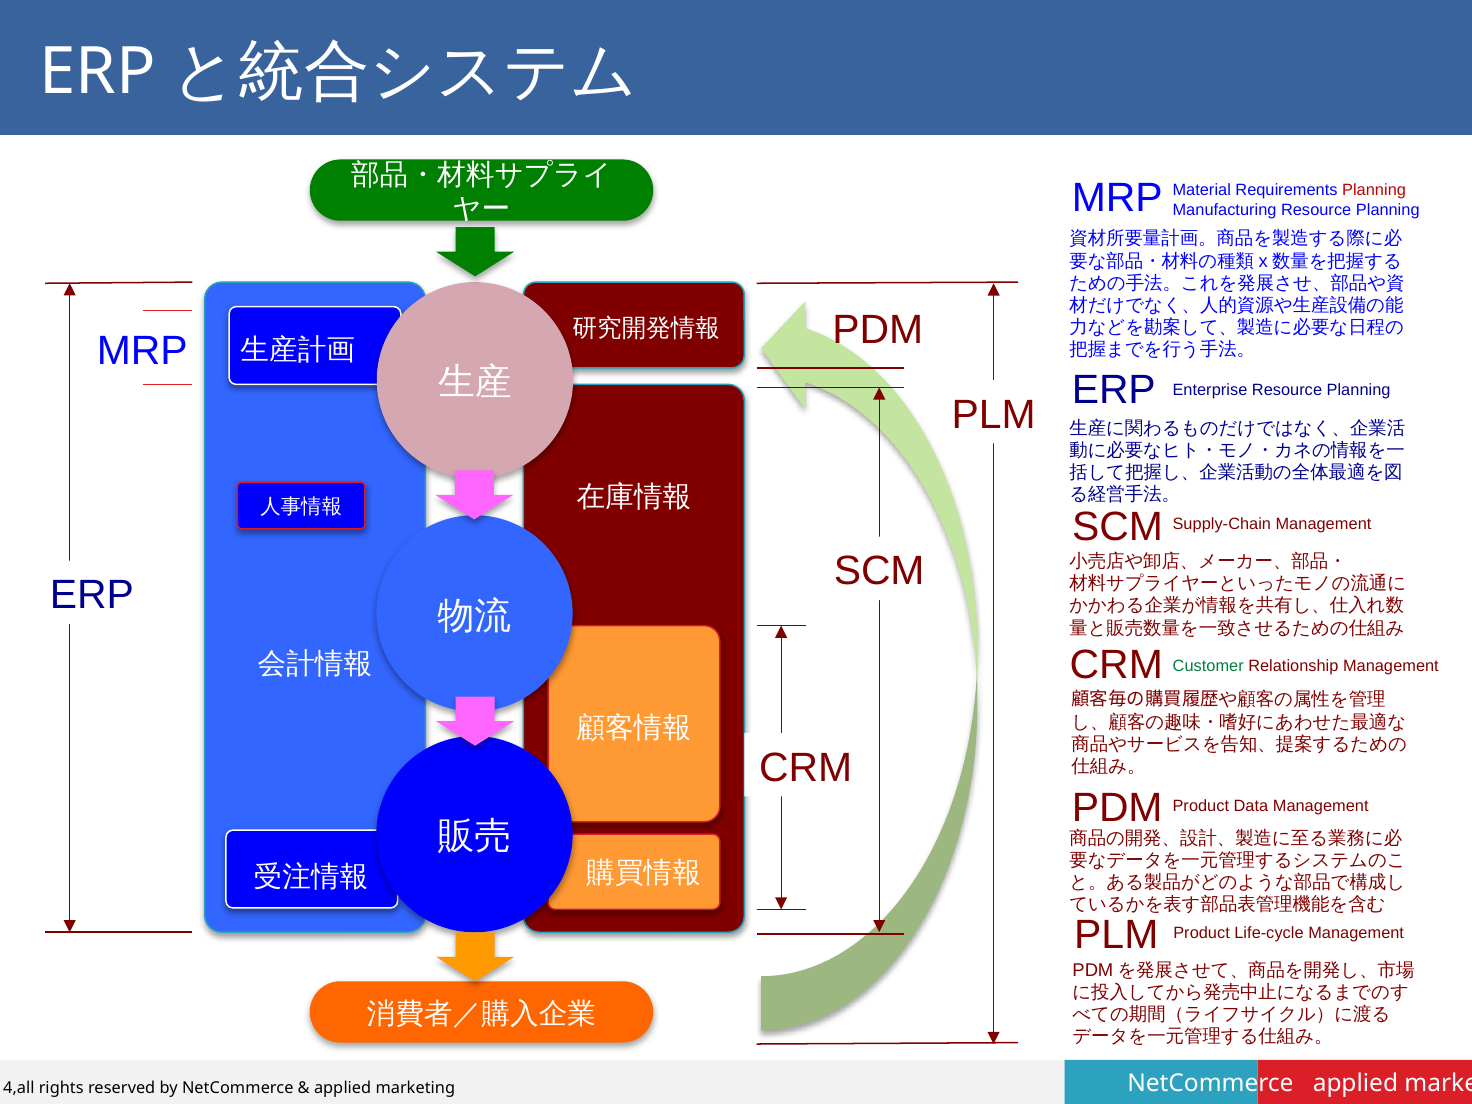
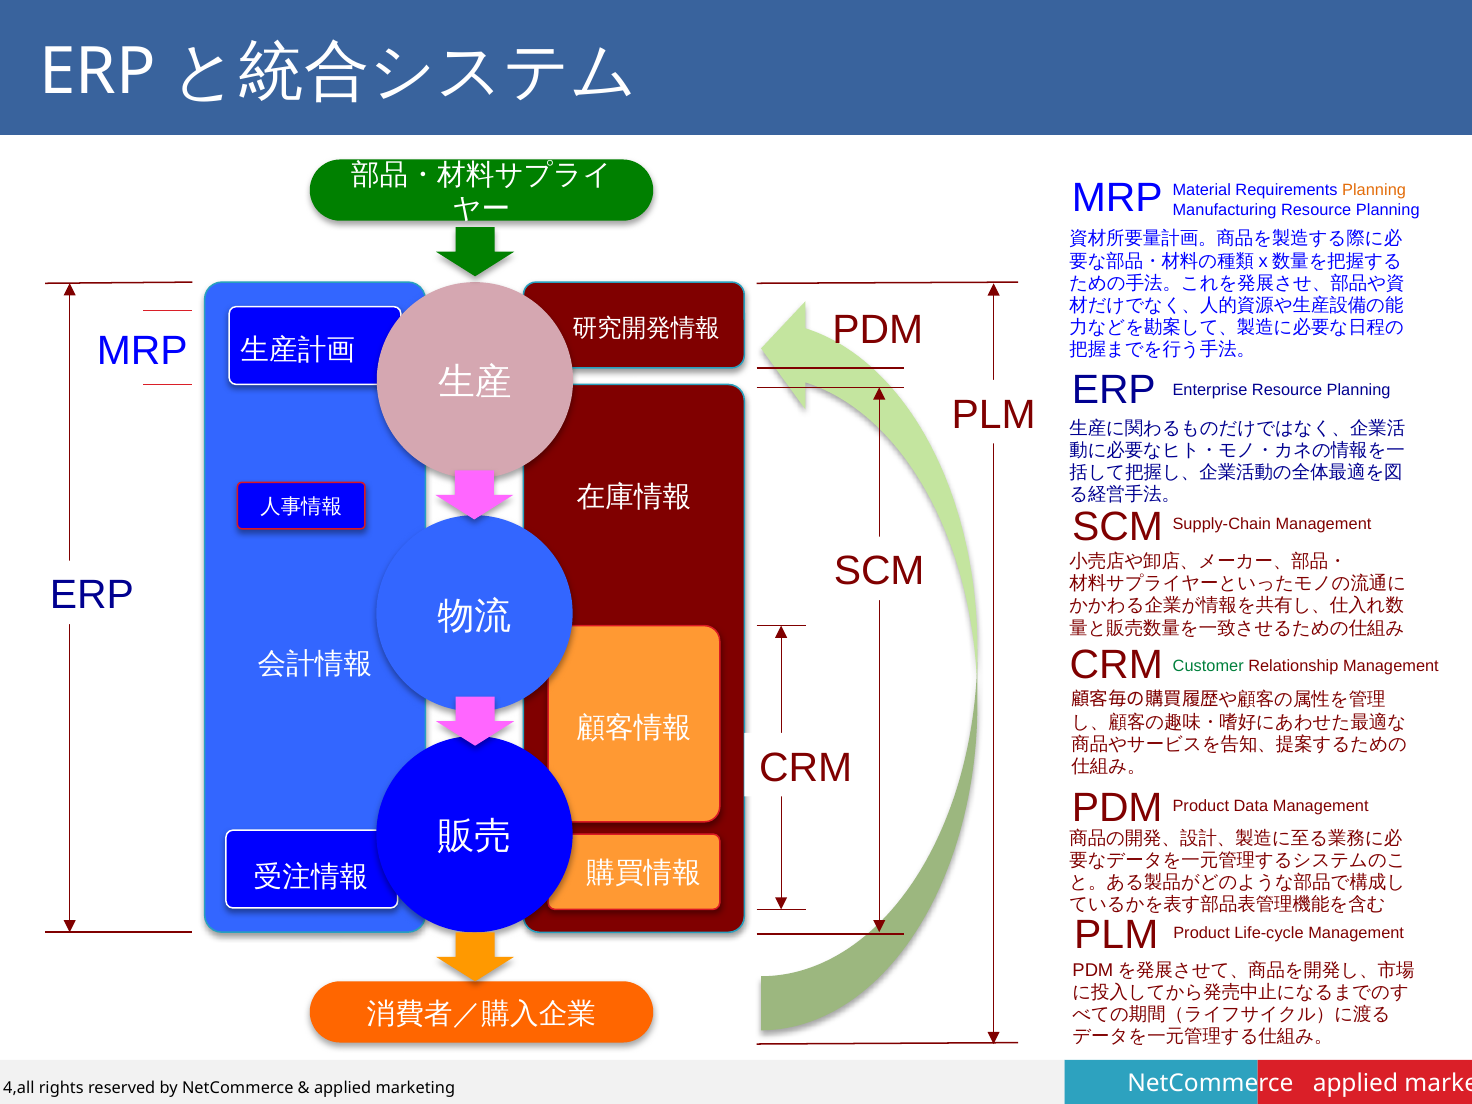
Planning colour: red -> orange (1374, 190)
